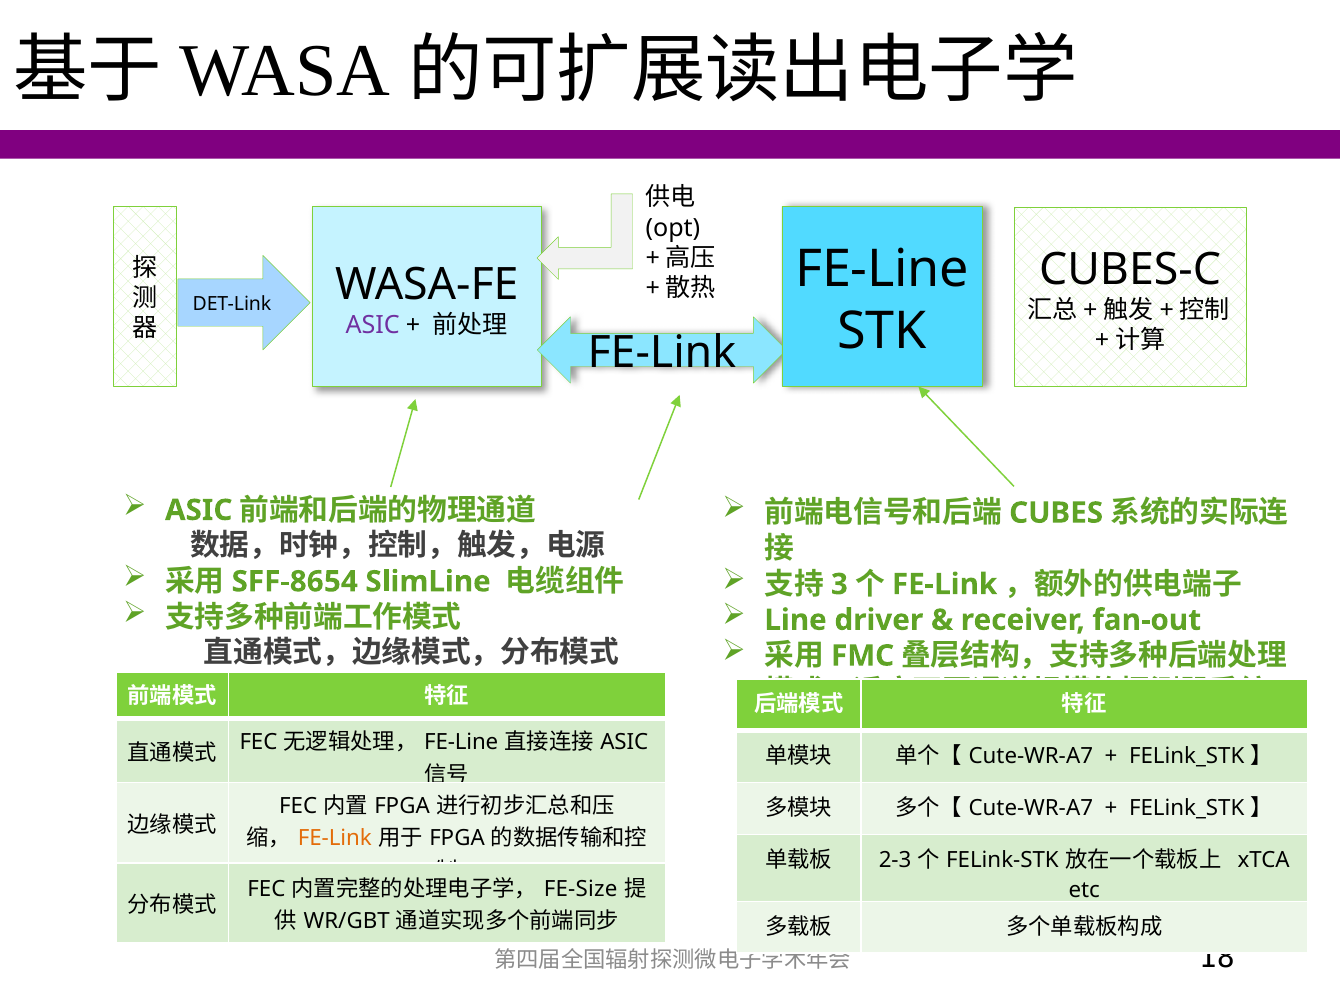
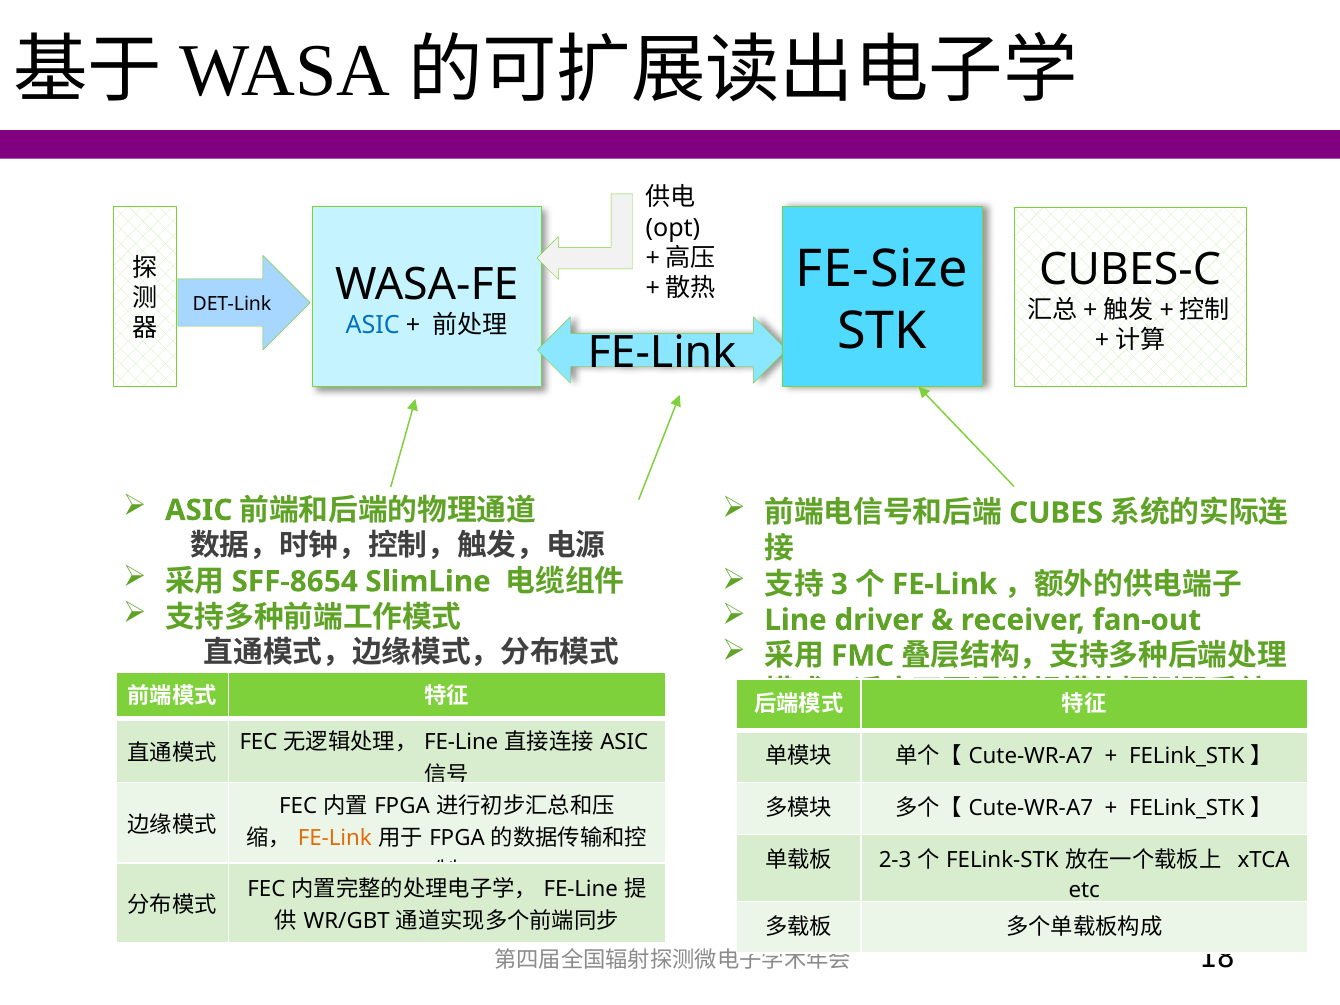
FE-Line: FE-Line -> FE-Size (882, 269)
ASIC colour: purple -> blue (373, 325)
FE-Size: FE-Size -> FE-Line (581, 889)
